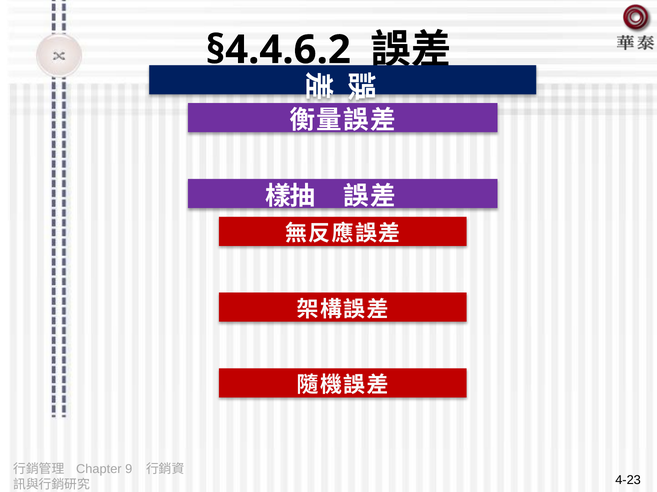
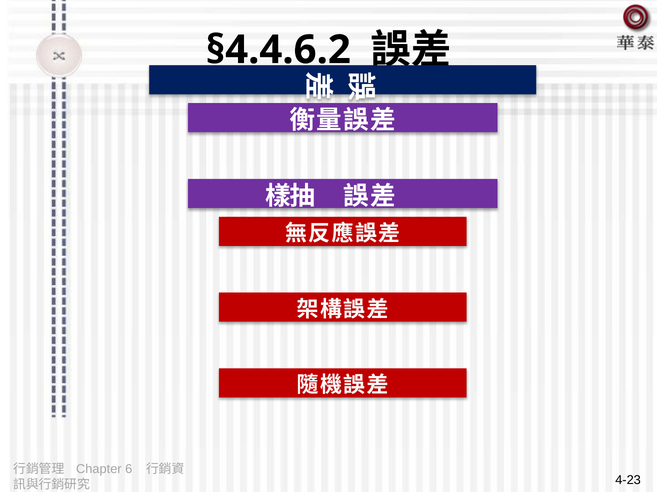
9: 9 -> 6 (129, 470)
